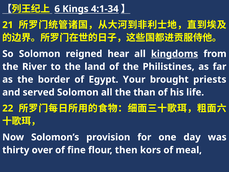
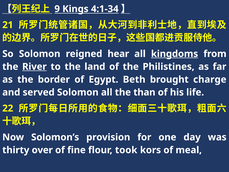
6: 6 -> 9 (57, 9)
River underline: none -> present (34, 67)
Your: Your -> Beth (134, 79)
priests: priests -> charge (210, 79)
then: then -> took (126, 150)
